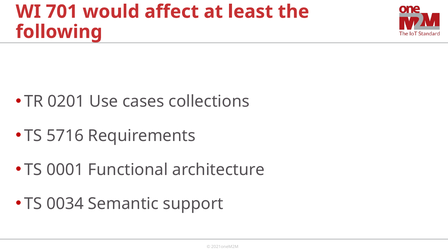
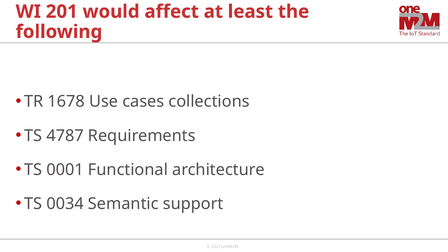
701: 701 -> 201 (62, 12)
0201: 0201 -> 1678 (66, 102)
5716: 5716 -> 4787 (65, 136)
